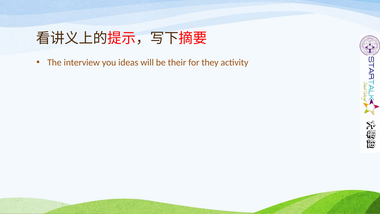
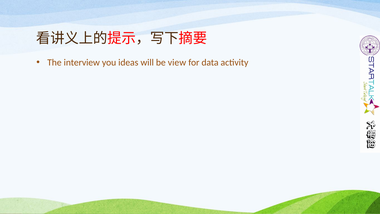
their: their -> view (177, 62)
they: they -> data (210, 62)
